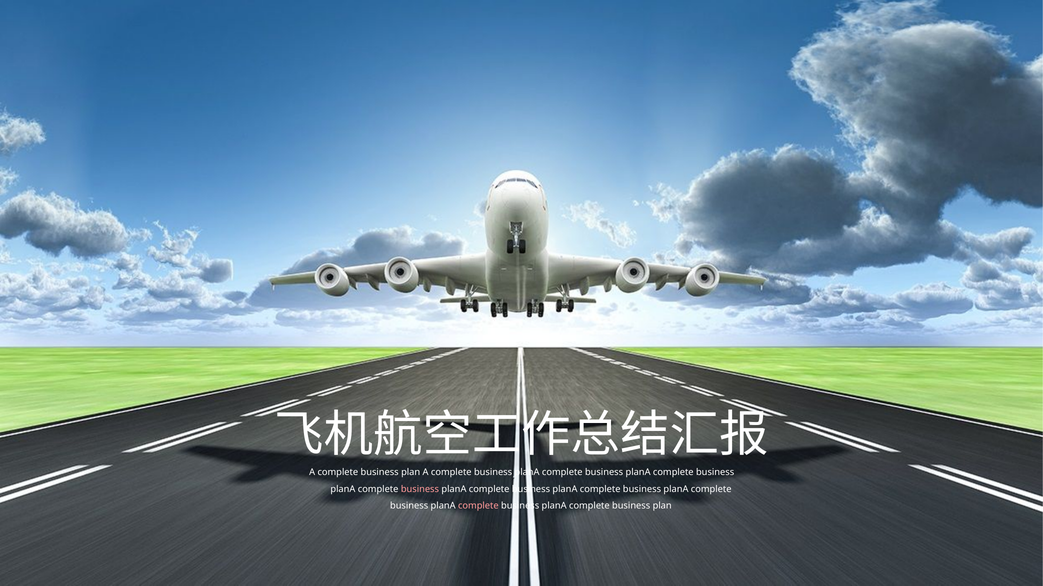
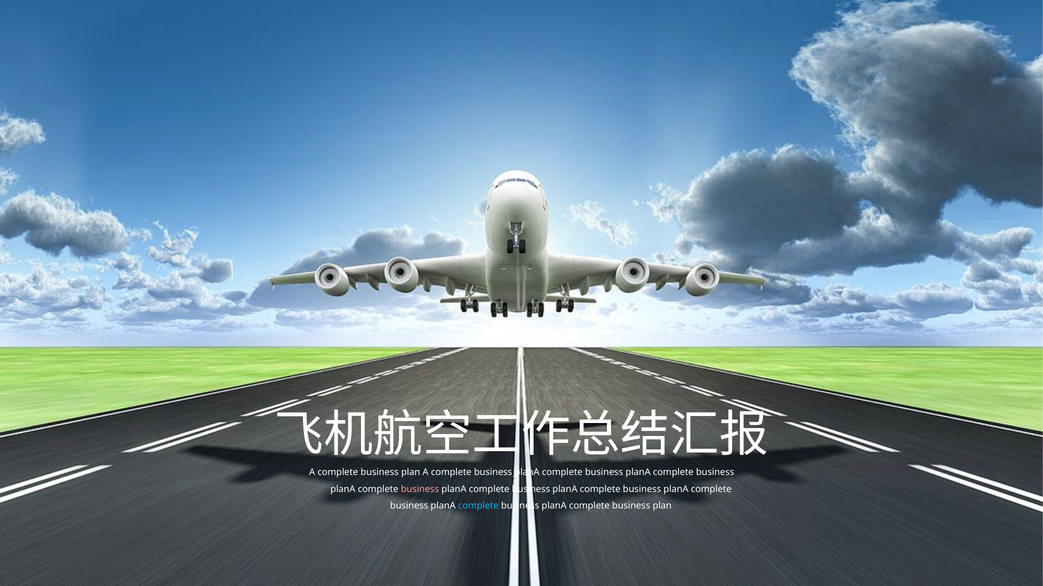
complete colour: pink -> light blue (478, 506)
